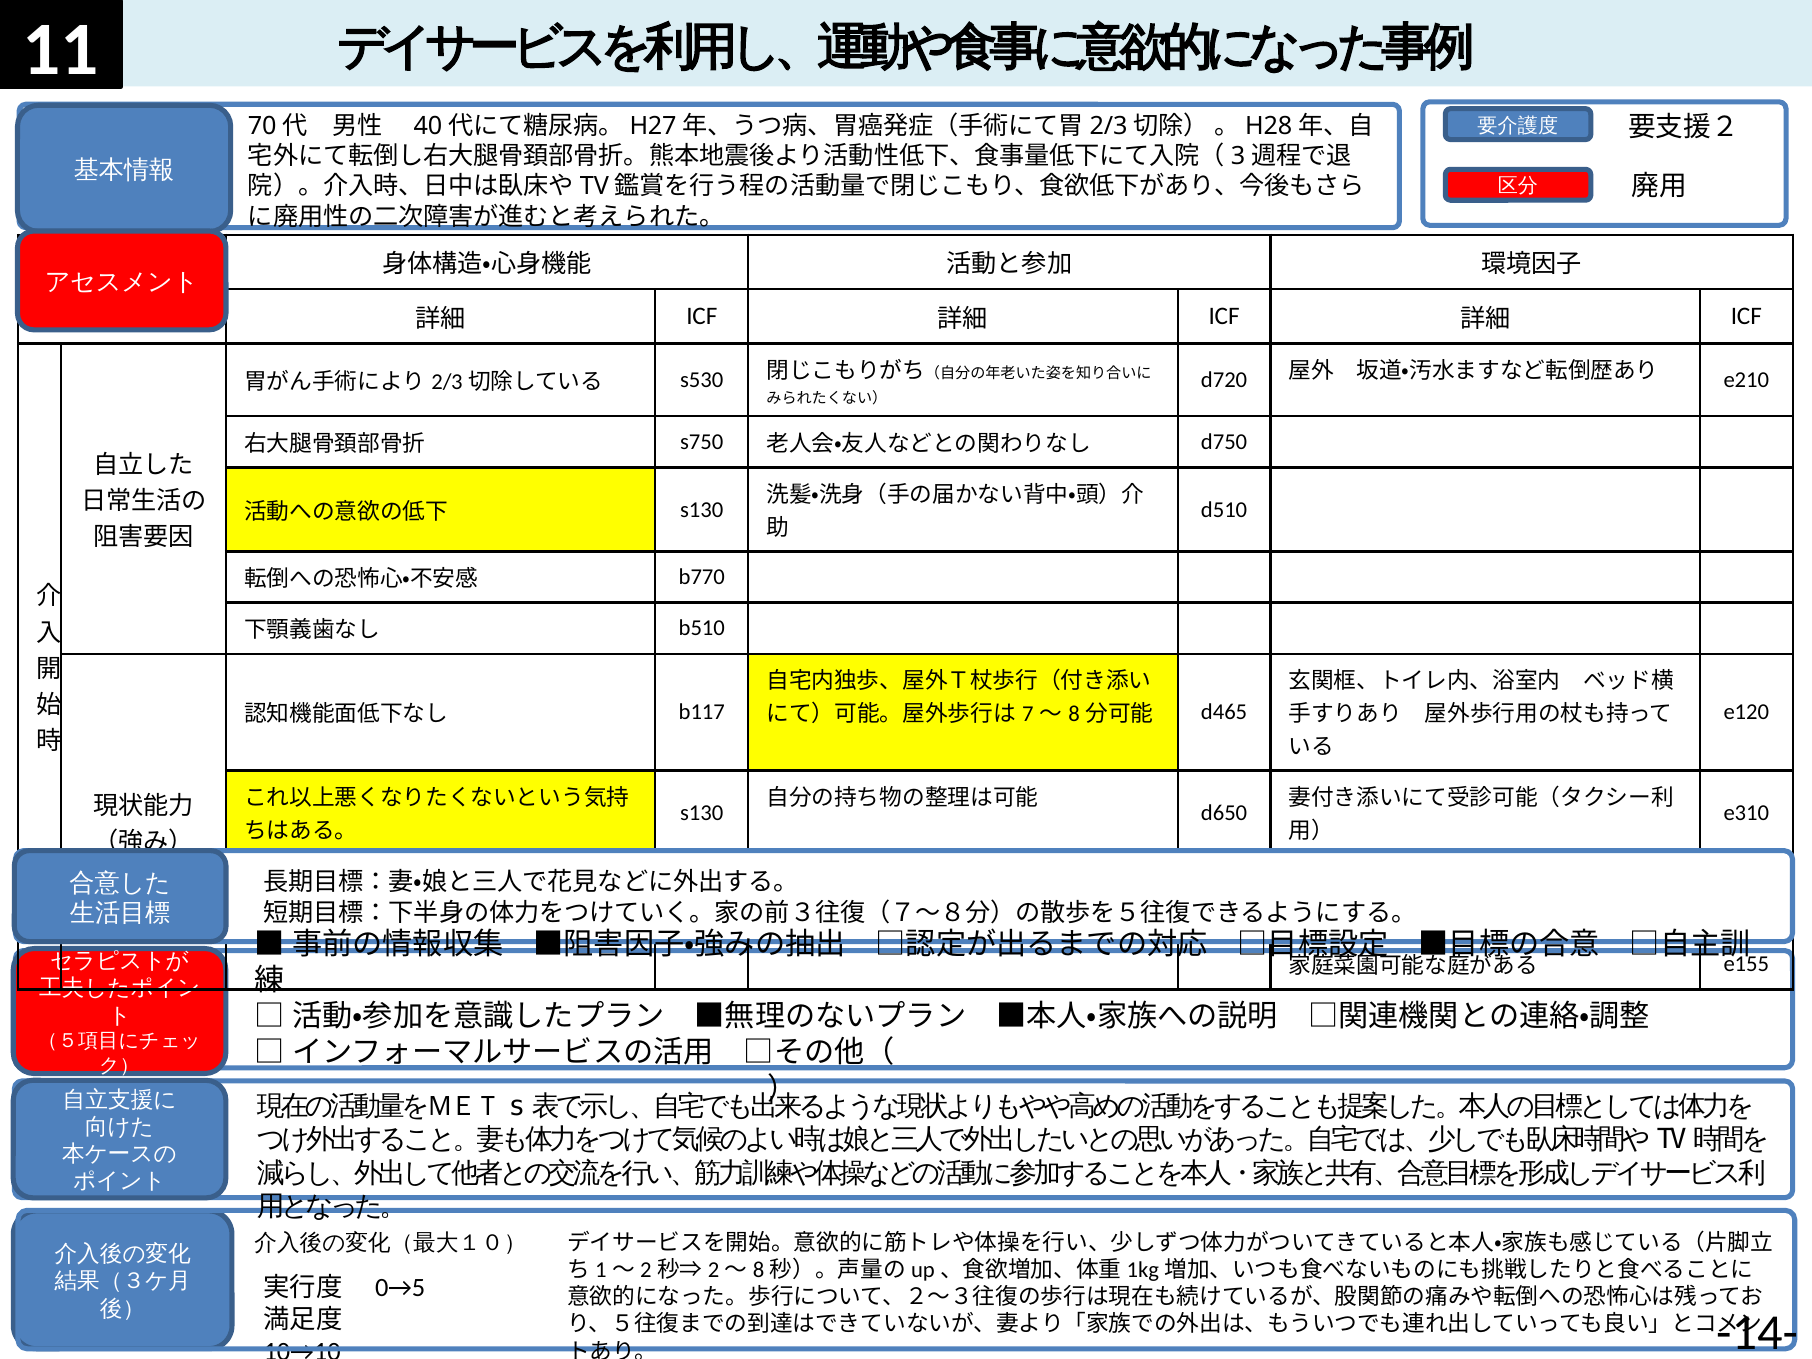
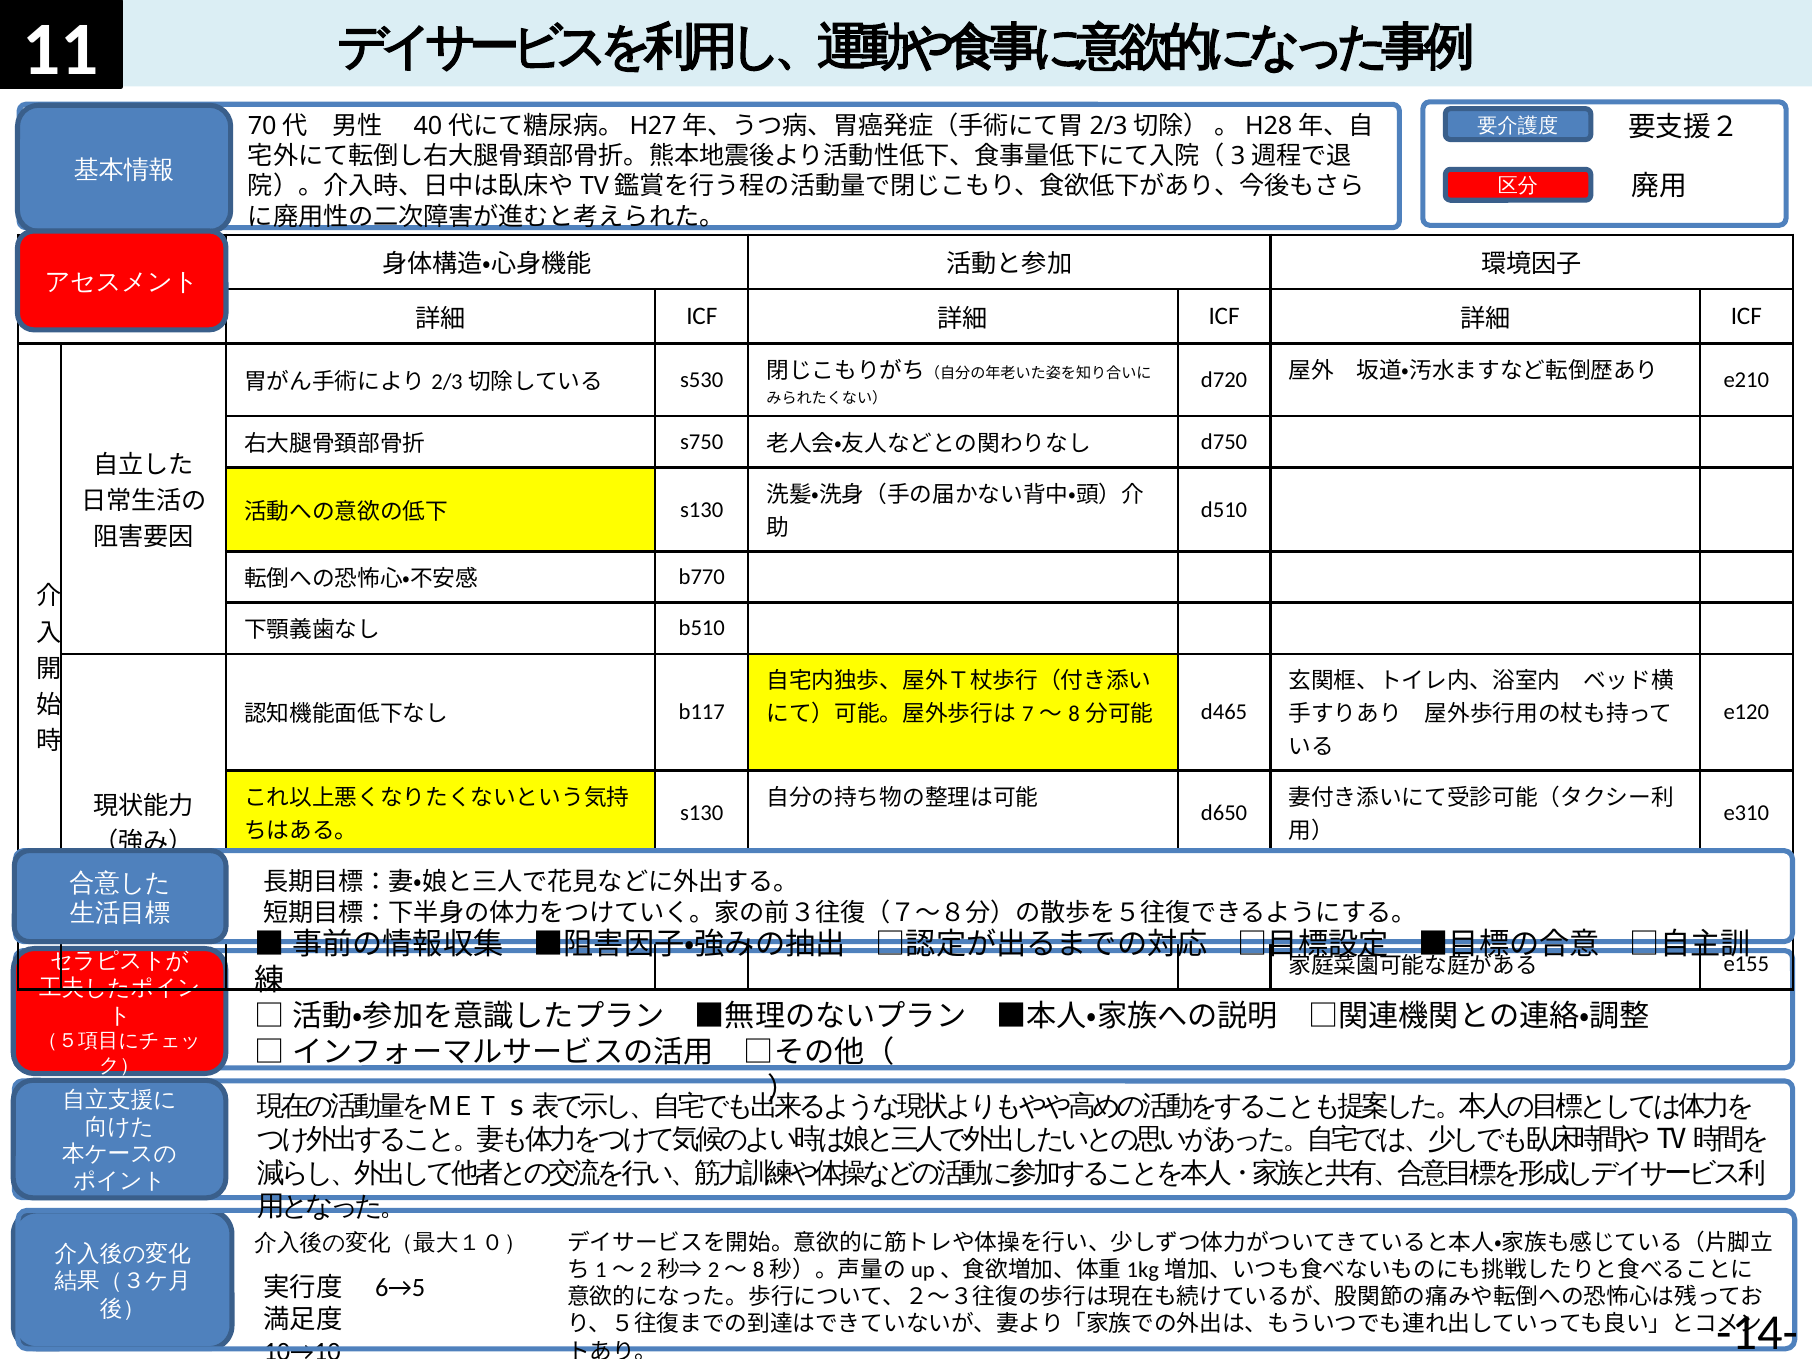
0→5: 0→5 -> 6→5 (400, 1288)
